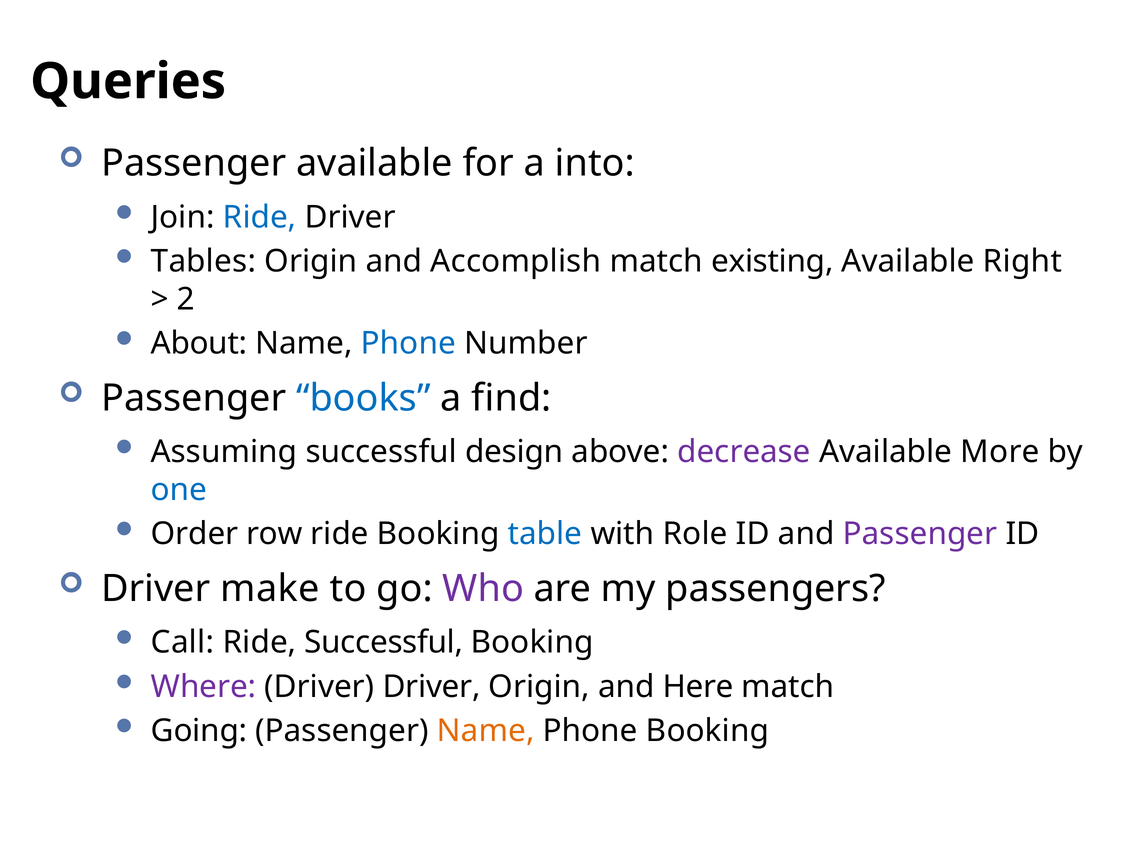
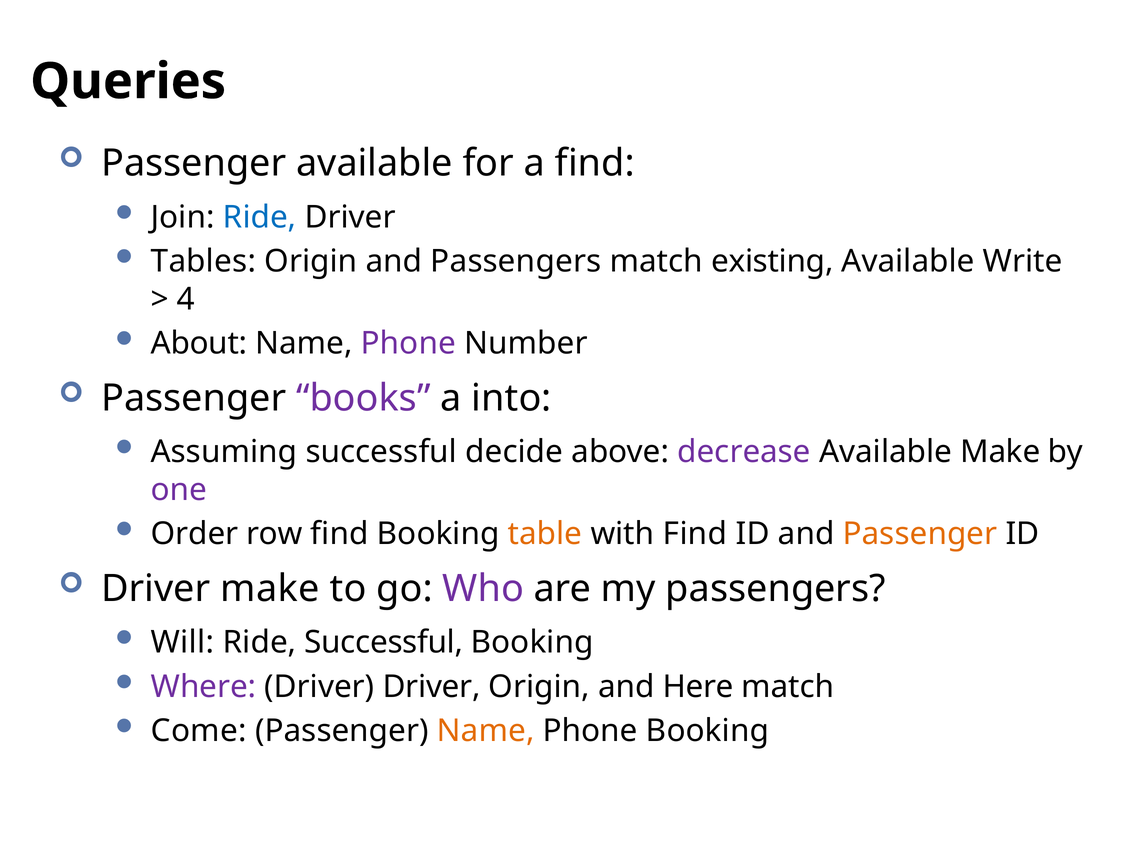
a into: into -> find (595, 163)
and Accomplish: Accomplish -> Passengers (516, 261)
Right: Right -> Write (1023, 261)
2: 2 -> 4 (186, 299)
Phone colour: blue -> purple (408, 343)
books colour: blue -> purple (363, 398)
find: find -> into (512, 398)
design: design -> decide (514, 452)
Available More: More -> Make (1000, 452)
one colour: blue -> purple (179, 490)
row ride: ride -> find (340, 534)
table colour: blue -> orange (545, 534)
with Role: Role -> Find (695, 534)
Passenger colour: purple -> orange (920, 534)
Call: Call -> Will (183, 643)
Going: Going -> Come (199, 731)
